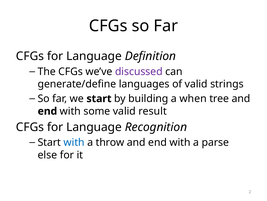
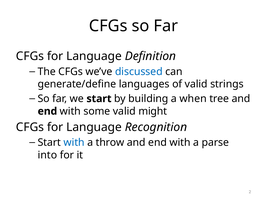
discussed colour: purple -> blue (139, 71)
result: result -> might (153, 111)
else: else -> into (47, 154)
